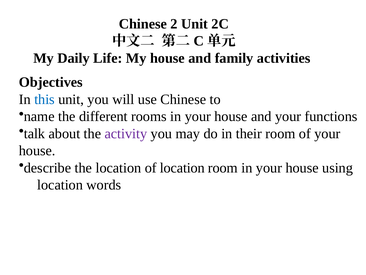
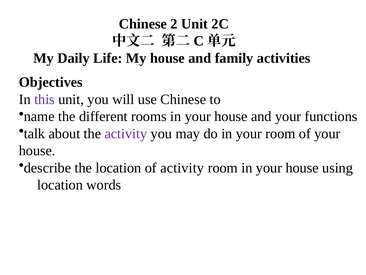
this colour: blue -> purple (45, 99)
do in their: their -> your (249, 133)
of location: location -> activity (182, 168)
